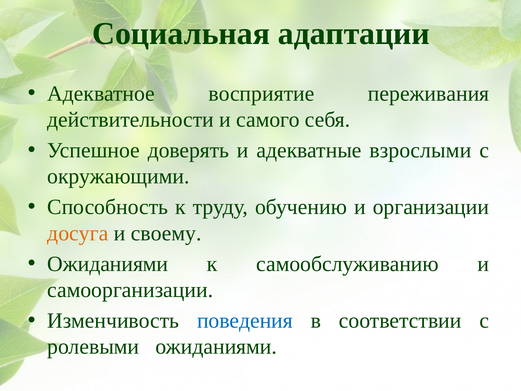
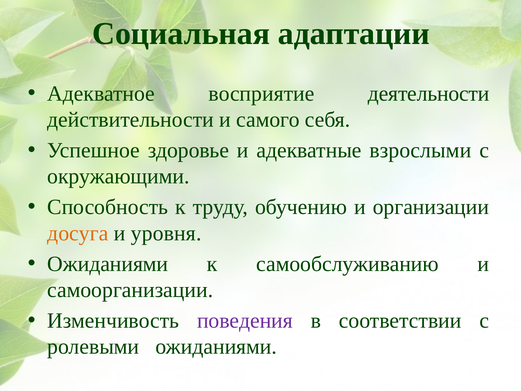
переживания: переживания -> деятельности (429, 94)
доверять: доверять -> здоровье (188, 150)
своему: своему -> уровня (166, 233)
поведения colour: blue -> purple (245, 320)
